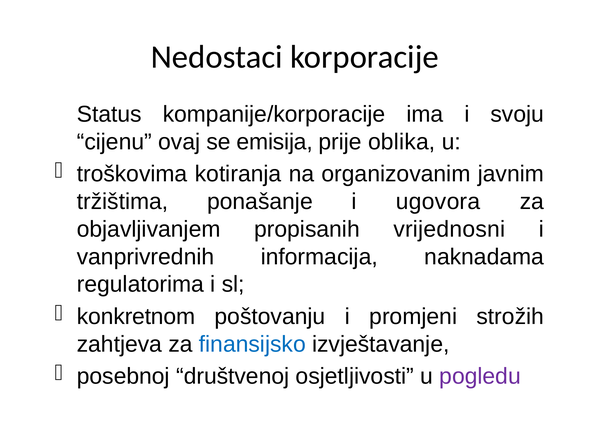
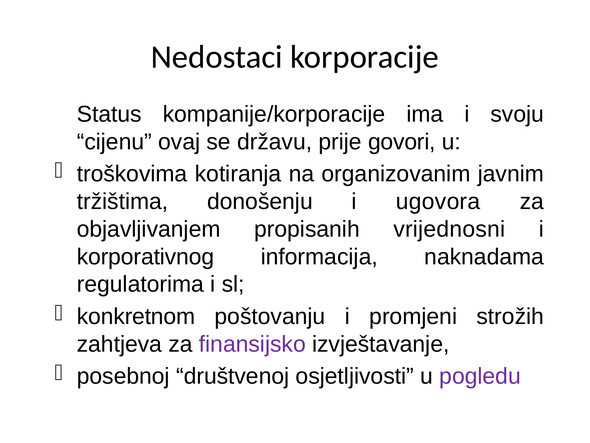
emisija: emisija -> državu (275, 142)
oblika: oblika -> govori (402, 142)
ponašanje: ponašanje -> donošenju (260, 201)
vanprivrednih: vanprivrednih -> korporativnog (146, 256)
finansijsko colour: blue -> purple (252, 344)
